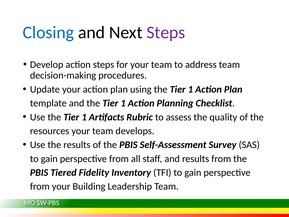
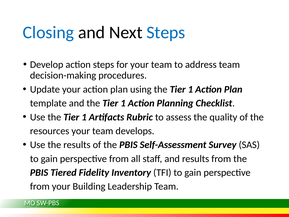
Steps colour: purple -> blue (166, 32)
